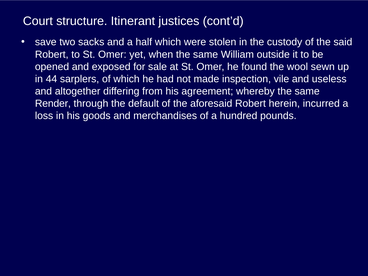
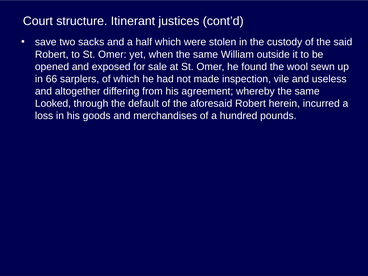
44: 44 -> 66 (51, 79)
Render: Render -> Looked (53, 103)
